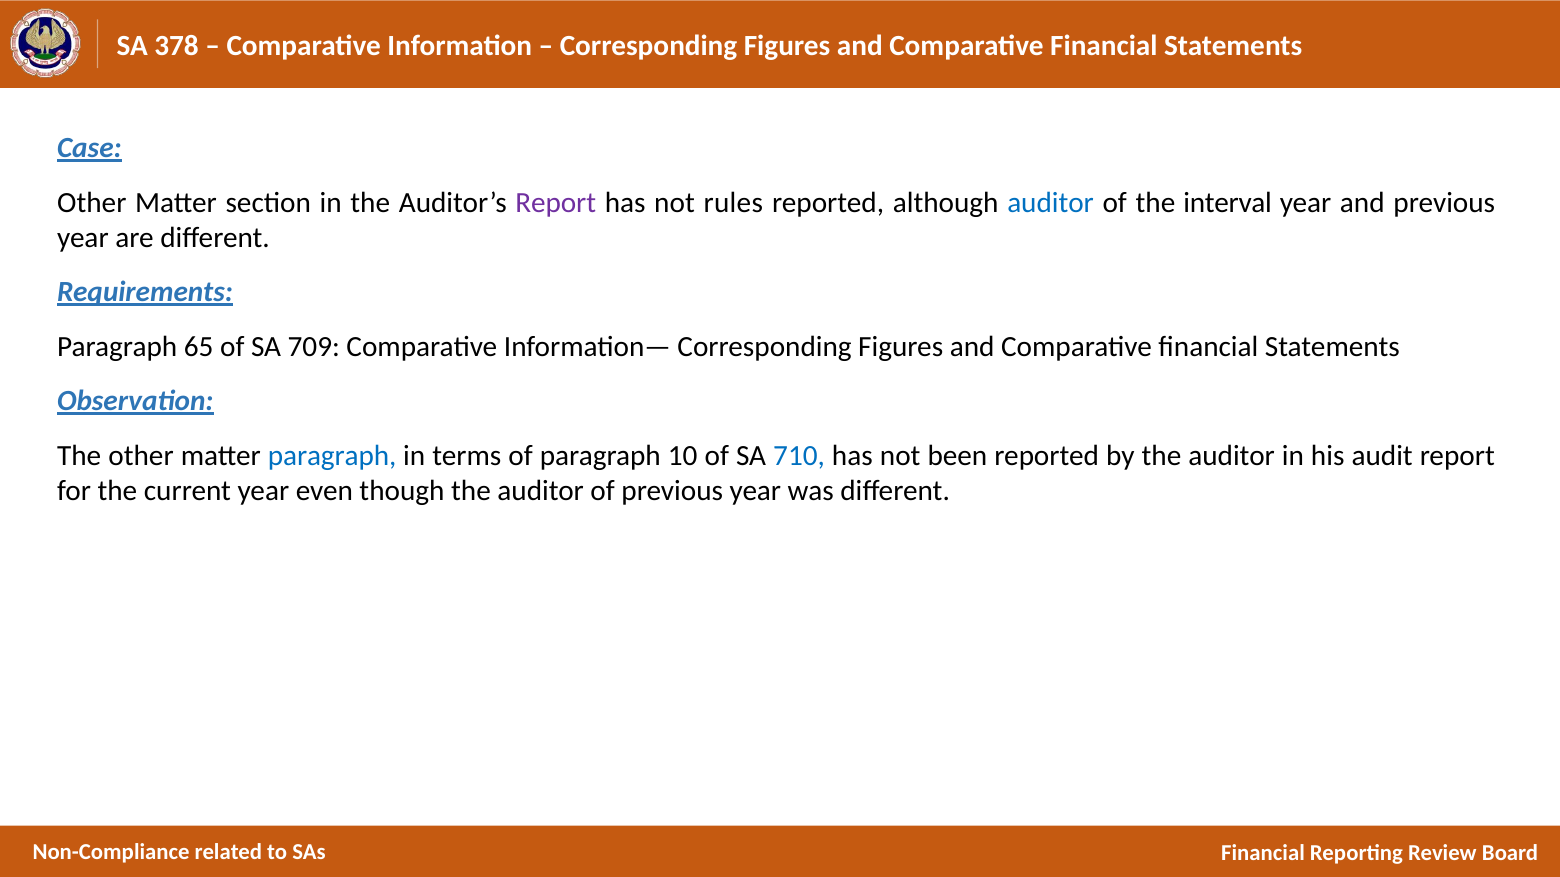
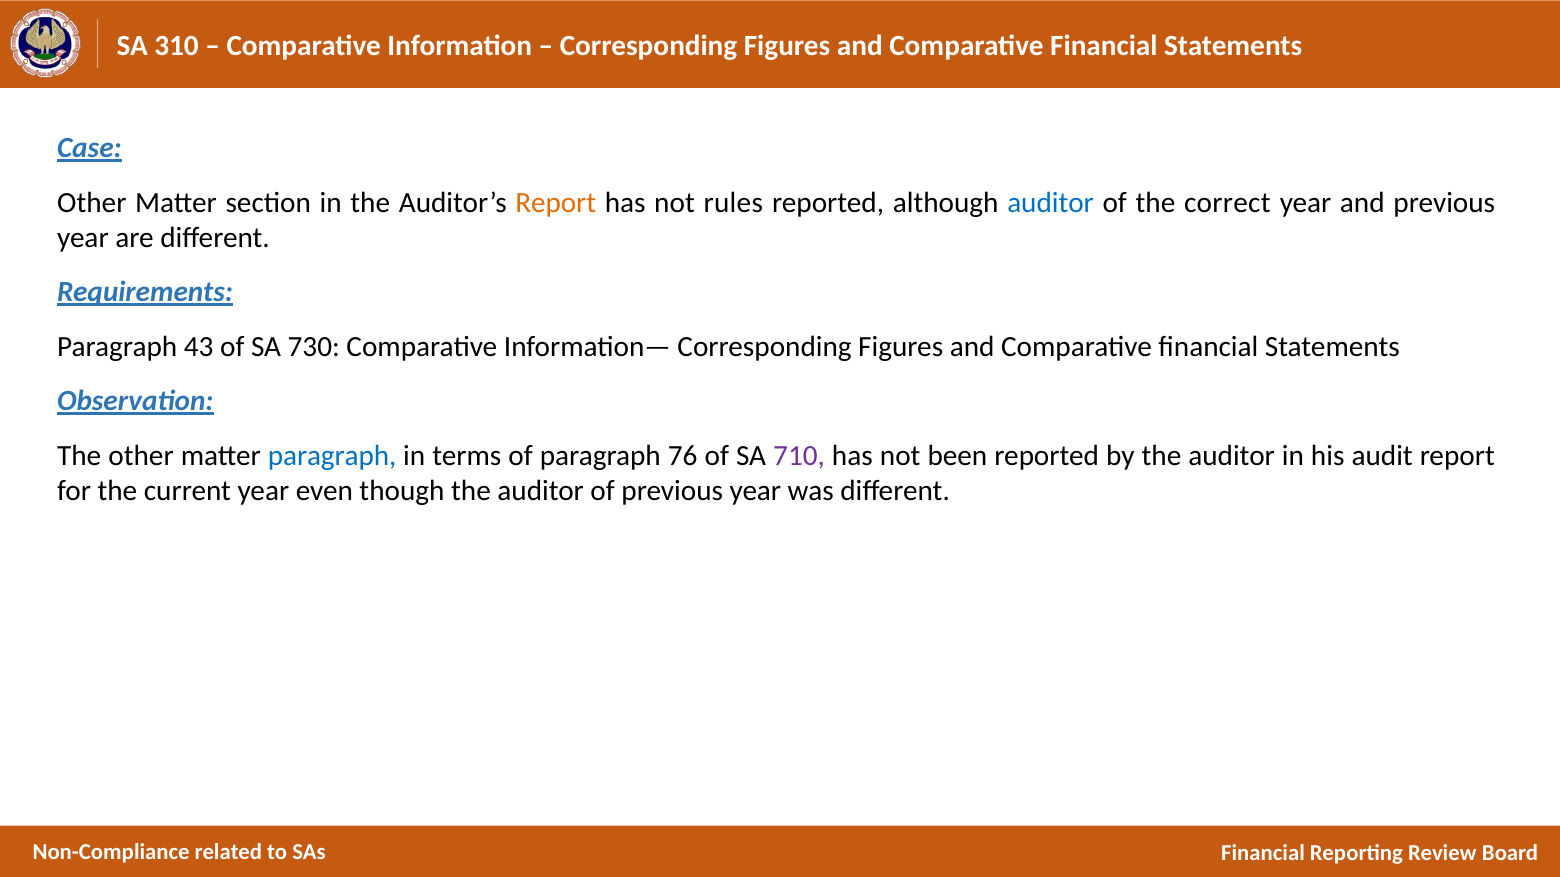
378: 378 -> 310 (176, 46)
Report colour: purple -> orange (556, 203)
interval: interval -> correct (1227, 203)
65: 65 -> 43 (199, 347)
709: 709 -> 730 (314, 347)
10: 10 -> 76 (683, 456)
710 colour: blue -> purple (799, 456)
